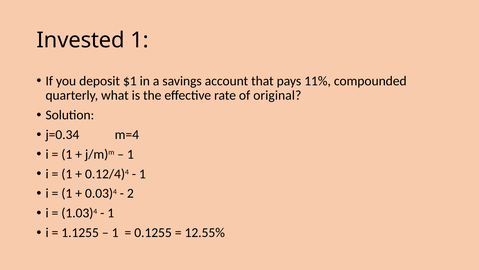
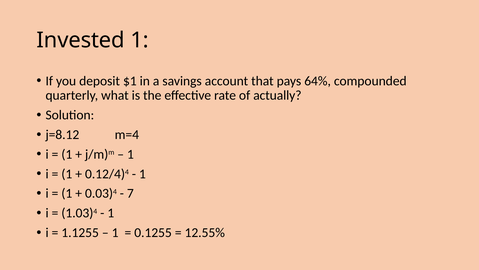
11%: 11% -> 64% (318, 81)
original: original -> actually (277, 95)
j=0.34: j=0.34 -> j=8.12 (62, 134)
2: 2 -> 7 (130, 193)
